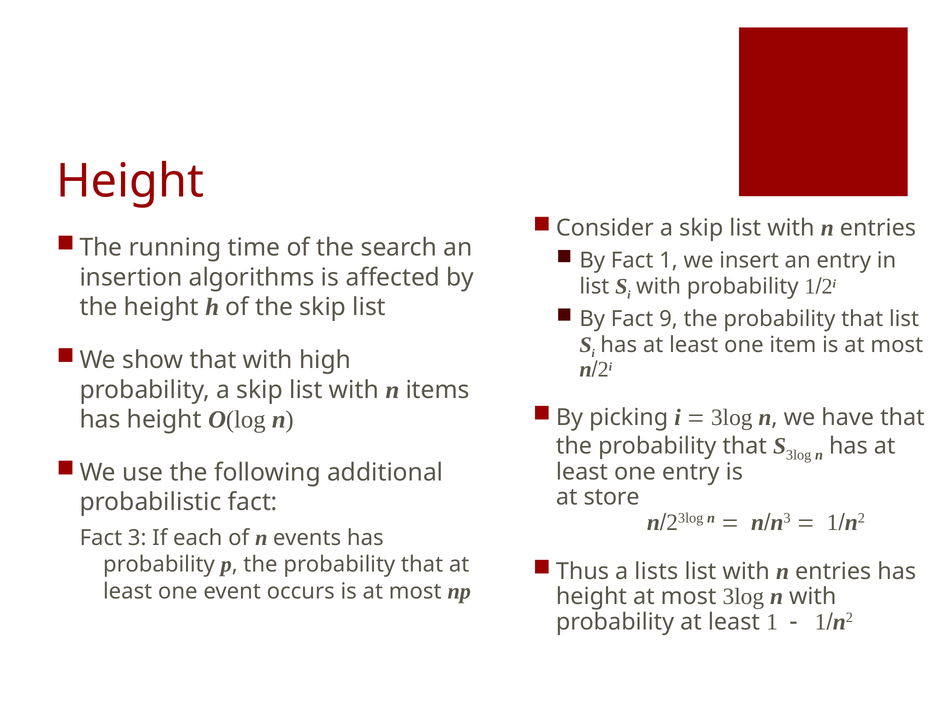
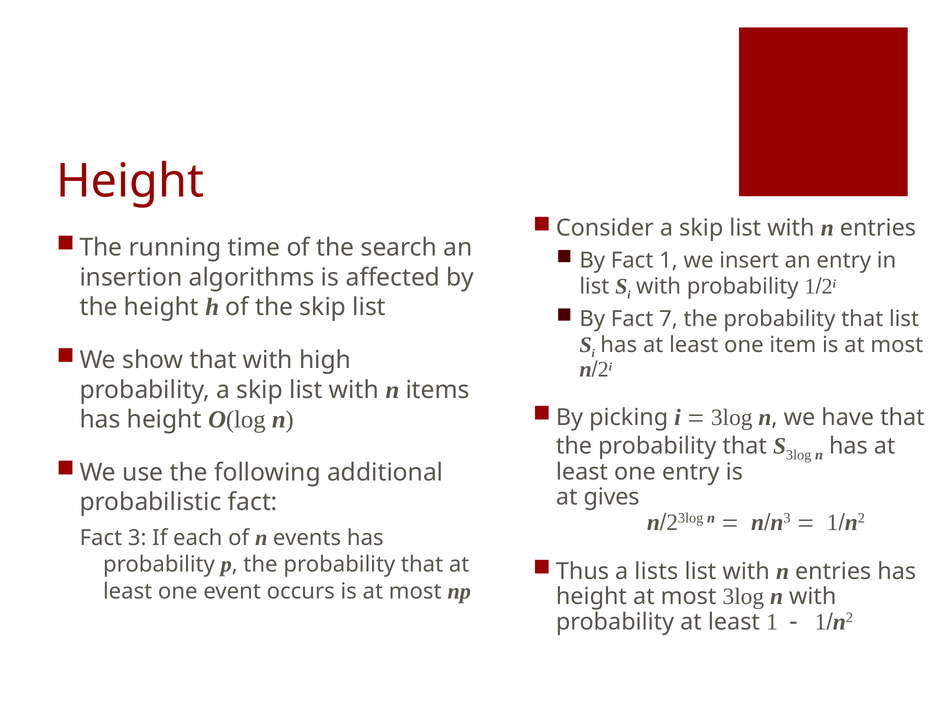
9: 9 -> 7 (668, 319)
store: store -> gives (612, 497)
